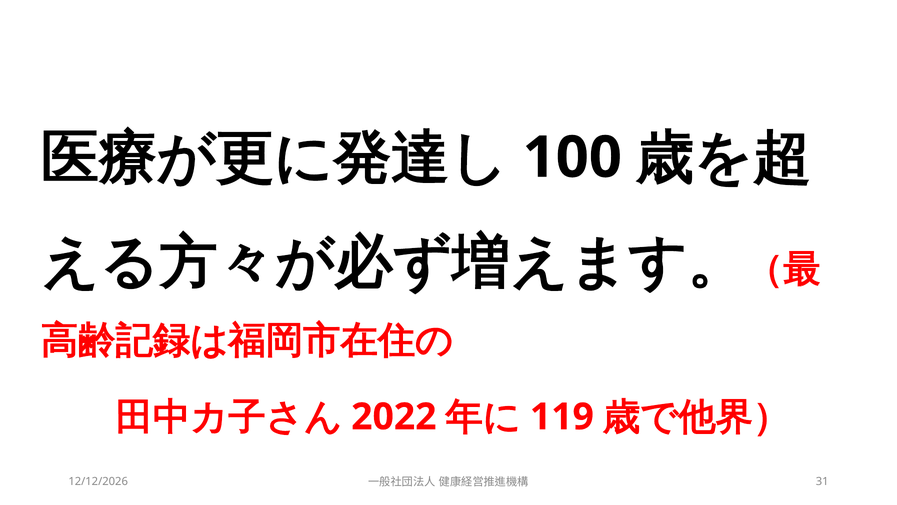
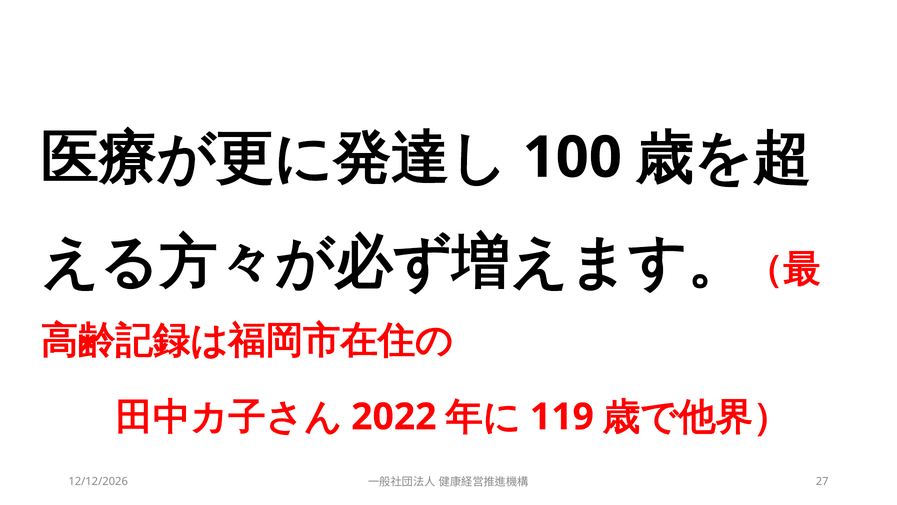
31: 31 -> 27 (822, 481)
